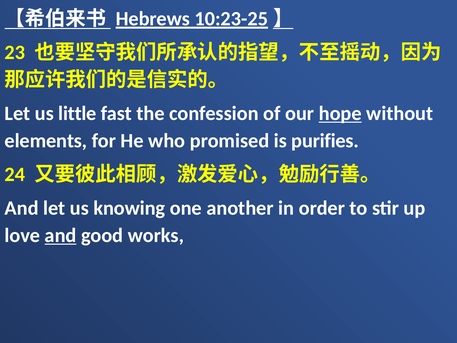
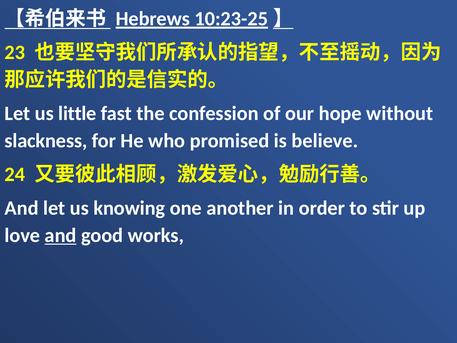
hope underline: present -> none (340, 113)
elements: elements -> slackness (46, 141)
purifies: purifies -> believe (325, 141)
